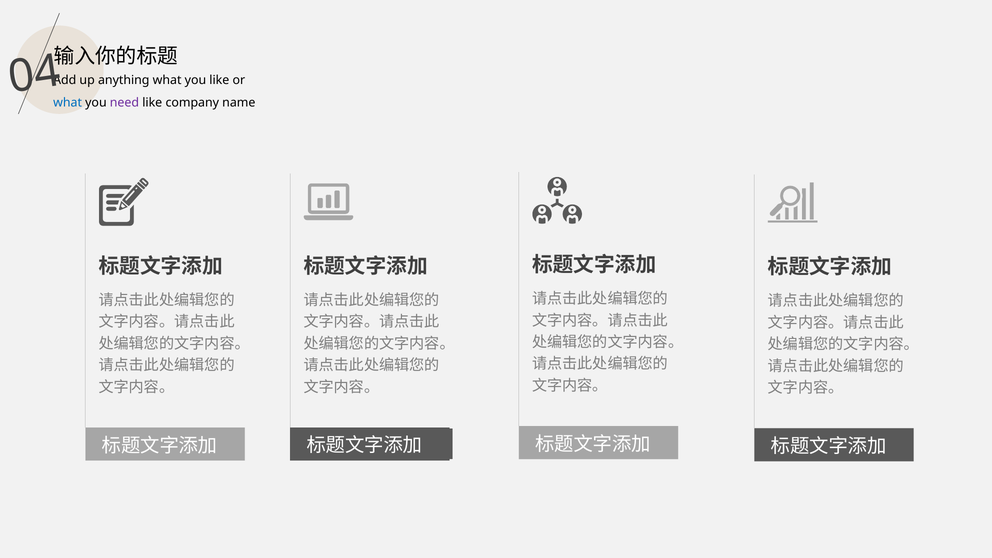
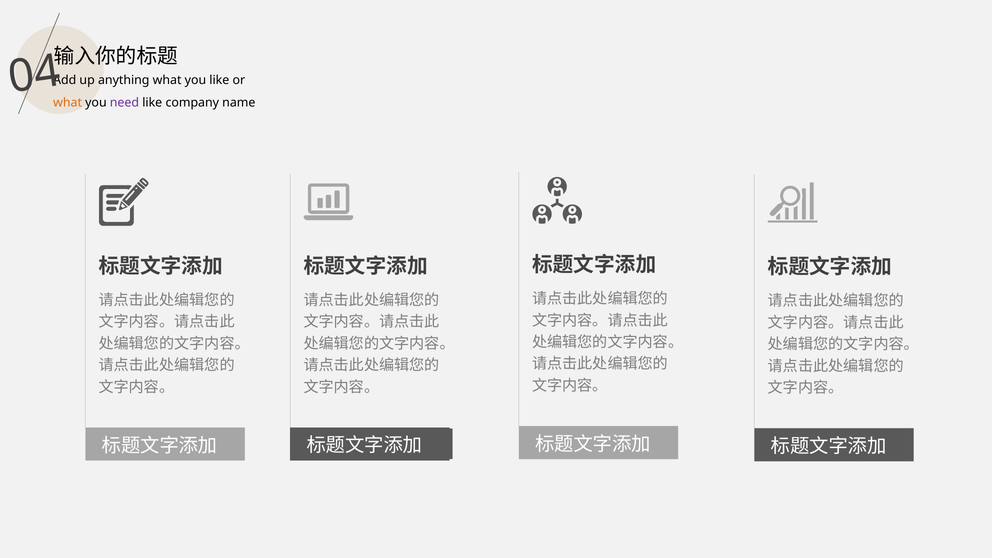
what colour: blue -> orange (68, 103)
